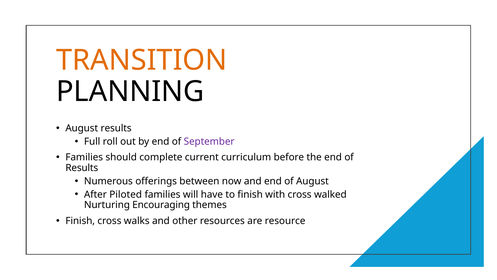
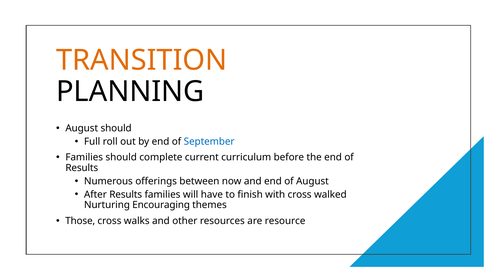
August results: results -> should (116, 128)
September colour: purple -> blue (209, 141)
After Piloted: Piloted -> Results (126, 194)
Finish: Finish -> Those (80, 221)
